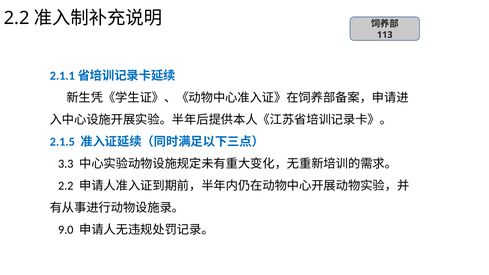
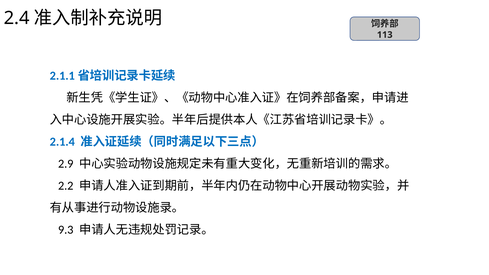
2.2: 2.2 -> 2.4 (17, 18)
2.1.5: 2.1.5 -> 2.1.4 (62, 142)
3.3: 3.3 -> 2.9 (66, 164)
9.0: 9.0 -> 9.3 (66, 230)
